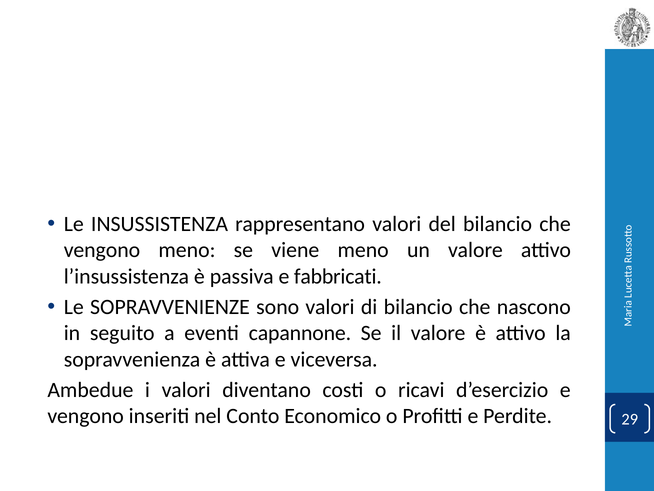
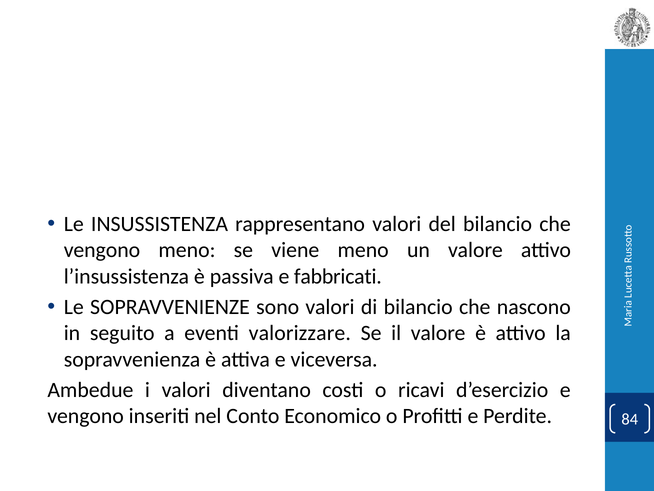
capannone: capannone -> valorizzare (300, 333)
29: 29 -> 84 (630, 419)
